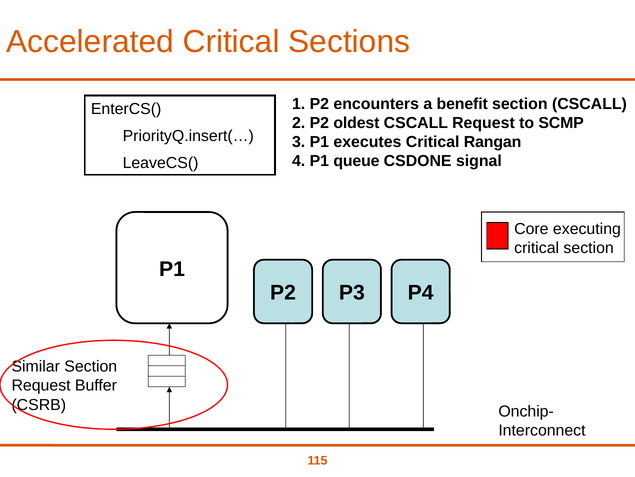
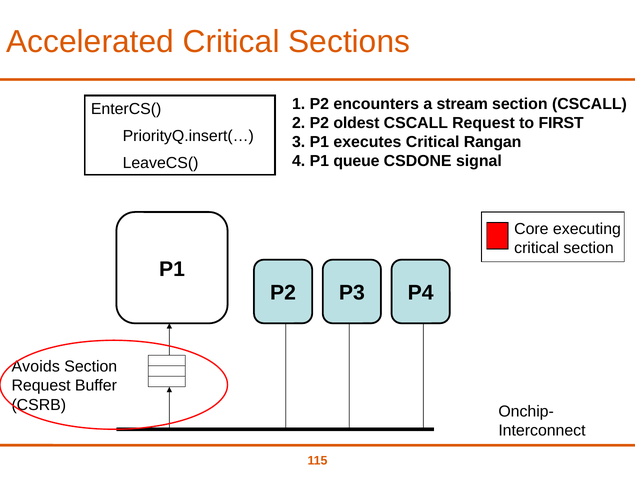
benefit: benefit -> stream (462, 104)
SCMP: SCMP -> FIRST (561, 123)
Similar: Similar -> Avoids (36, 366)
